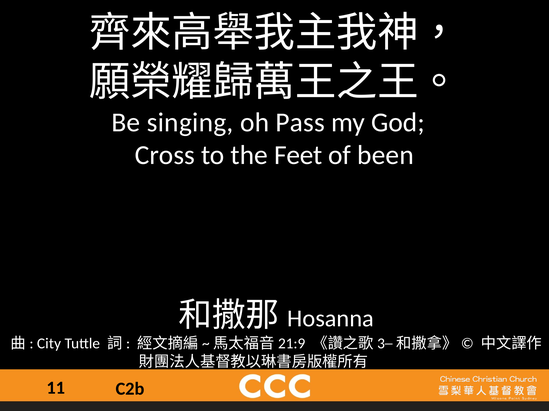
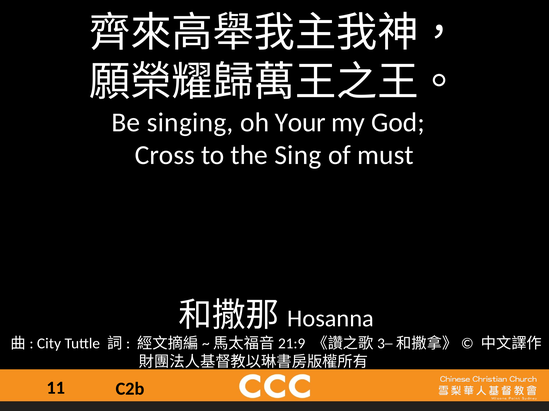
Pass: Pass -> Your (300, 123)
Feet: Feet -> Sing (298, 156)
been: been -> must (385, 156)
